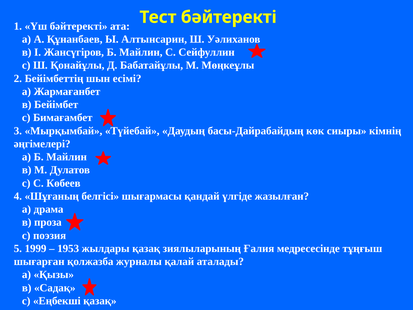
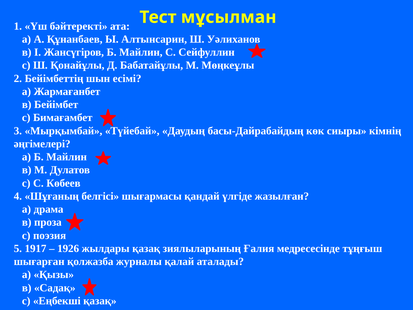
Тест бәйтеректі: бәйтеректі -> мұсылман (229, 17)
1999: 1999 -> 1917 (36, 248)
1953: 1953 -> 1926 (68, 248)
